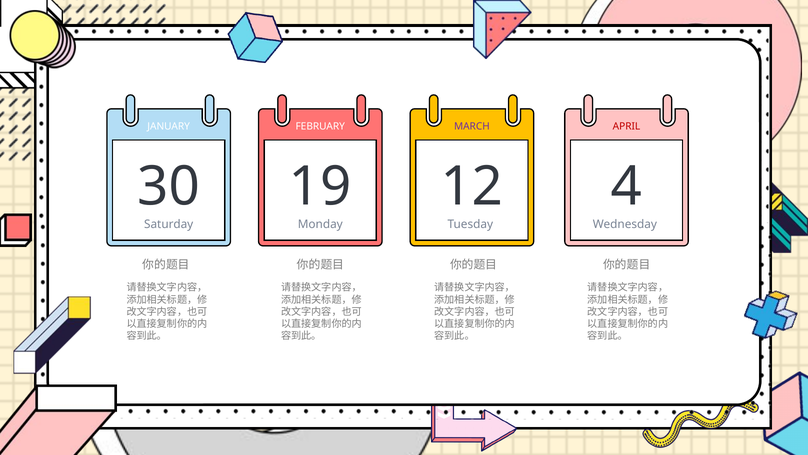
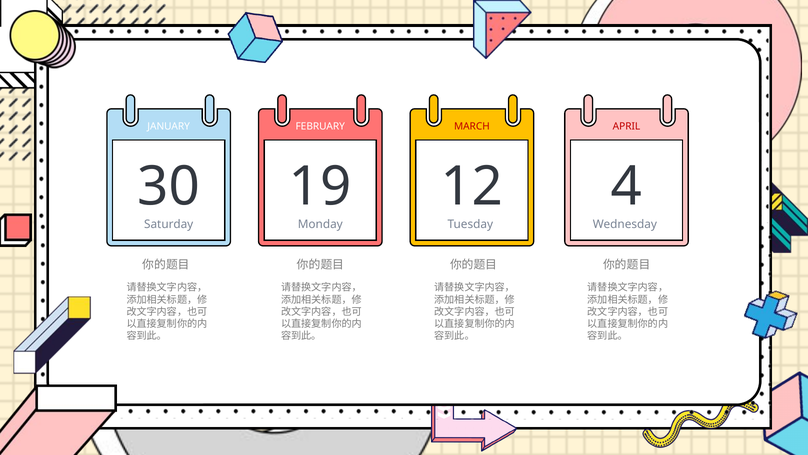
MARCH colour: purple -> red (472, 126)
